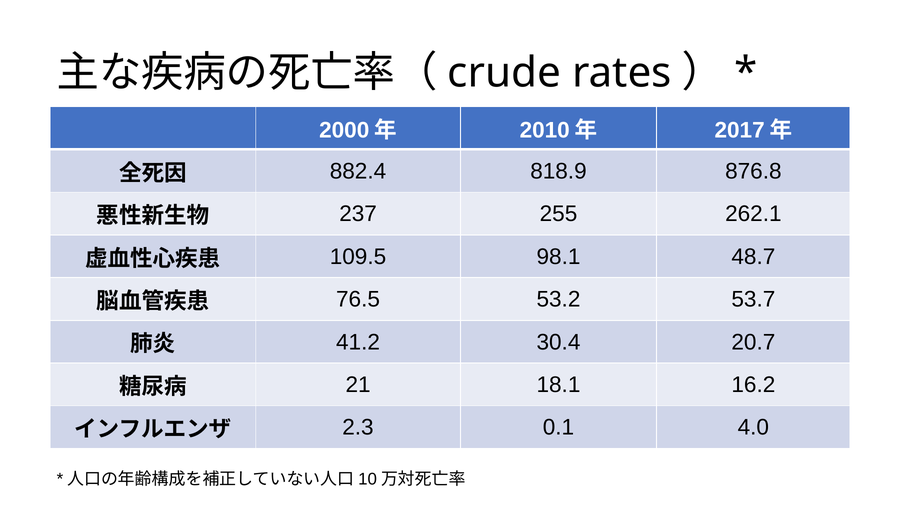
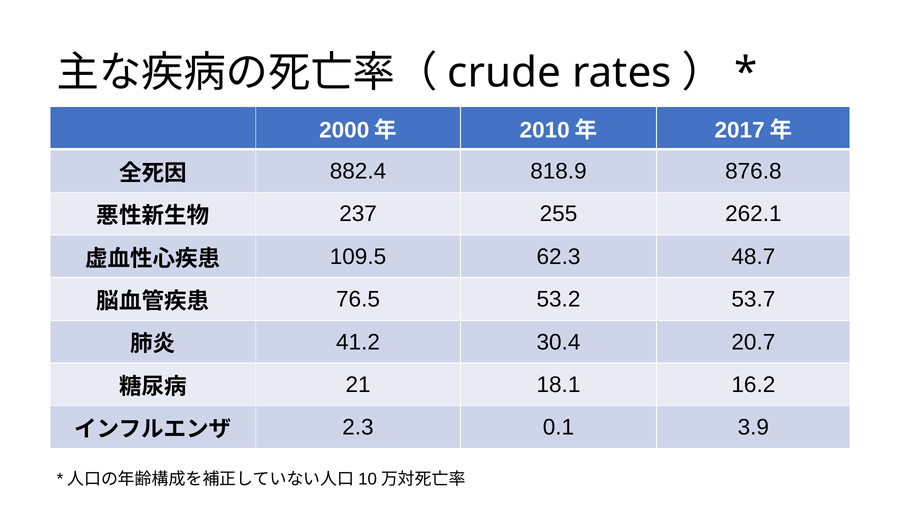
98.1: 98.1 -> 62.3 (558, 257)
4.0: 4.0 -> 3.9 (753, 428)
